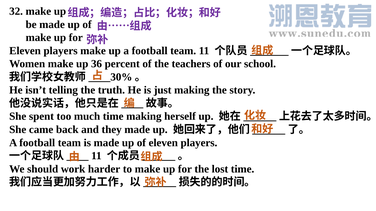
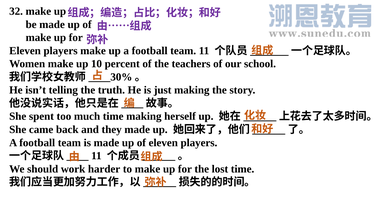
36: 36 -> 10 (96, 64)
